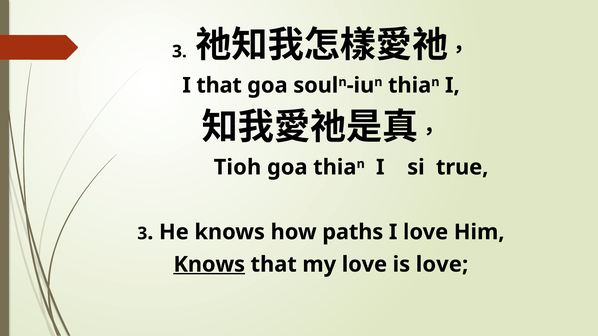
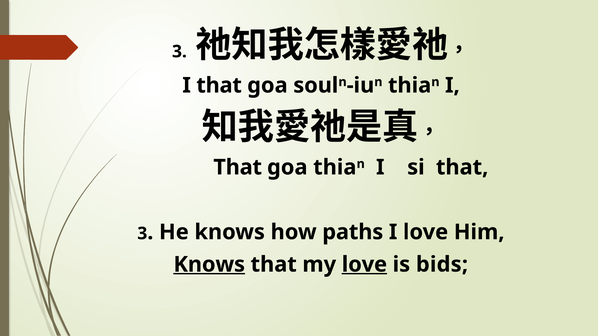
Tioh: Tioh -> That (238, 167)
si true: true -> that (462, 167)
love underline: none -> present (364, 265)
is love: love -> bids (442, 265)
